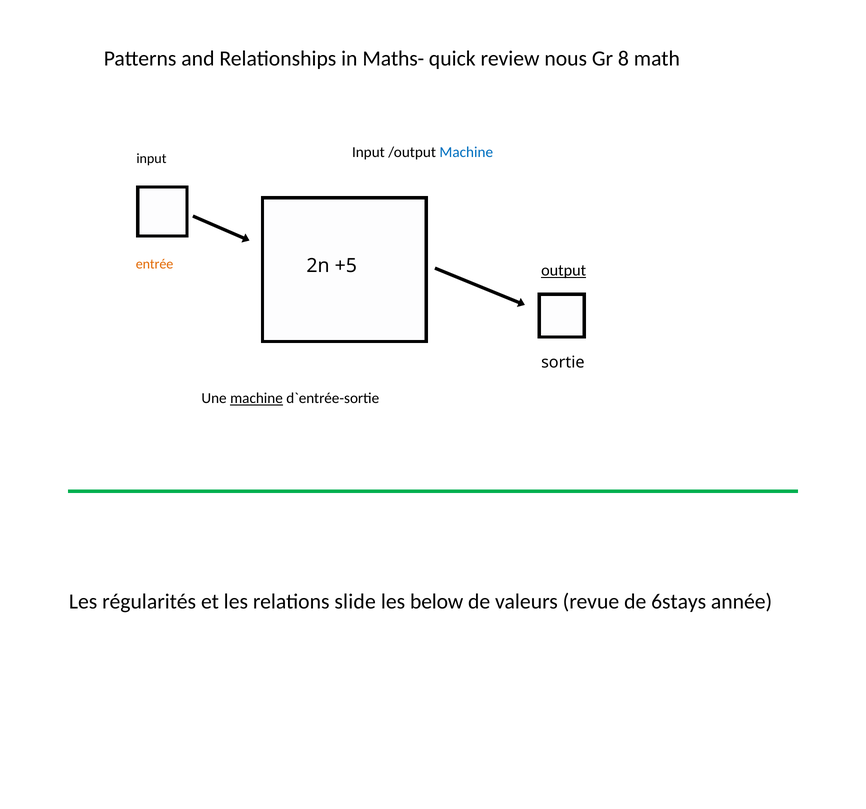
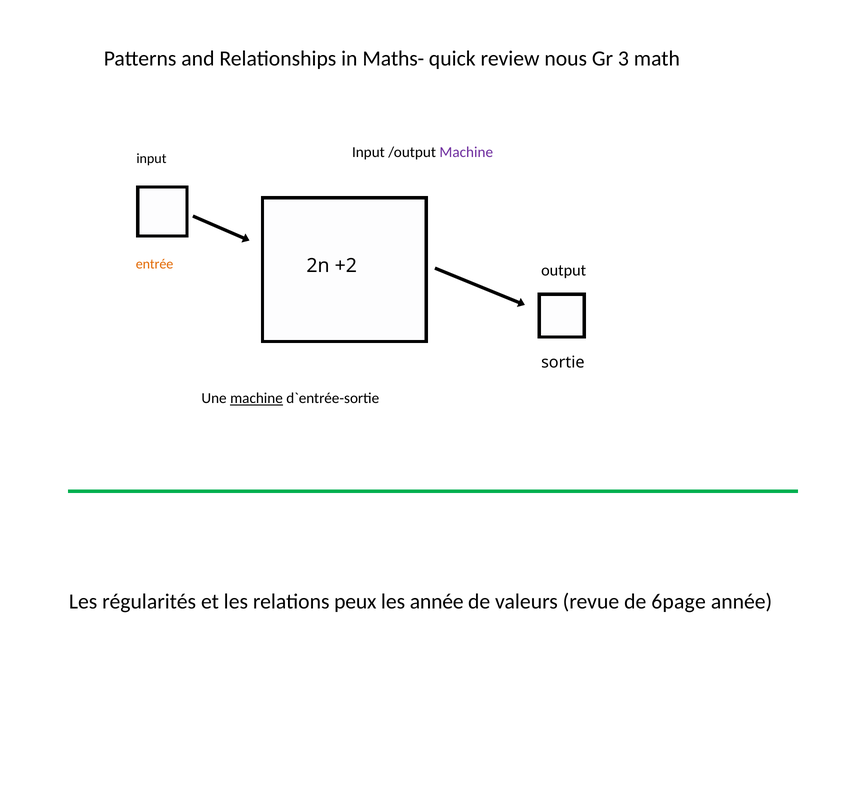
8: 8 -> 3 (623, 58)
Machine colour: blue -> purple (466, 152)
+5: +5 -> +2 (346, 266)
output underline: present -> none (564, 271)
slide: slide -> peux (355, 601)
les below: below -> année (437, 601)
6stays: 6stays -> 6page (679, 601)
